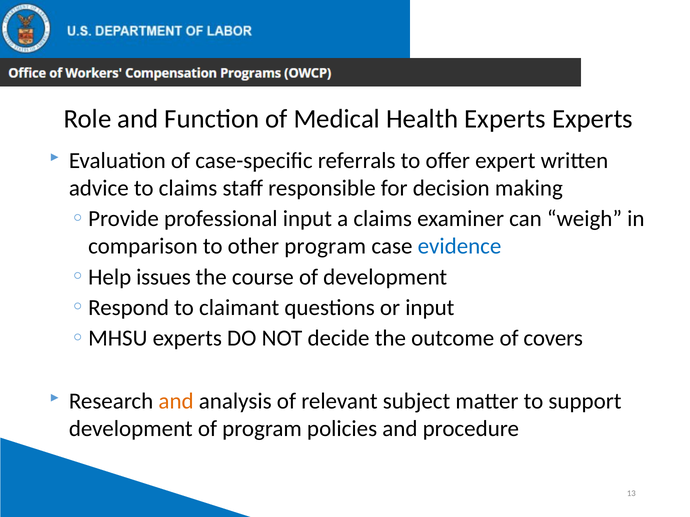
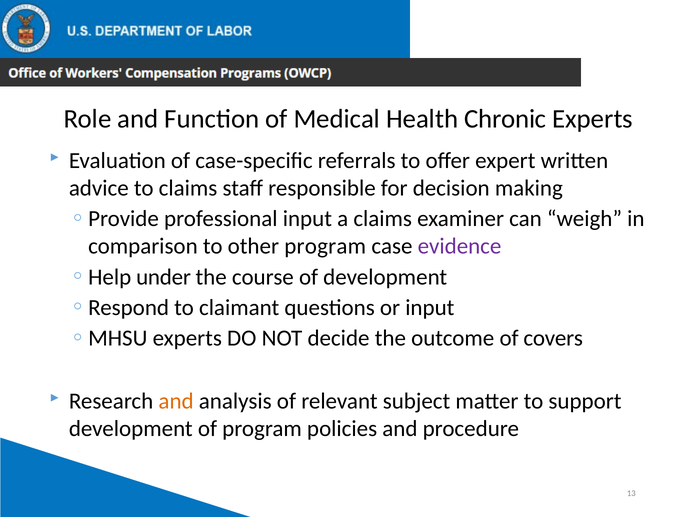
Health Experts: Experts -> Chronic (505, 119)
evidence colour: blue -> purple (460, 247)
issues: issues -> under (164, 277)
